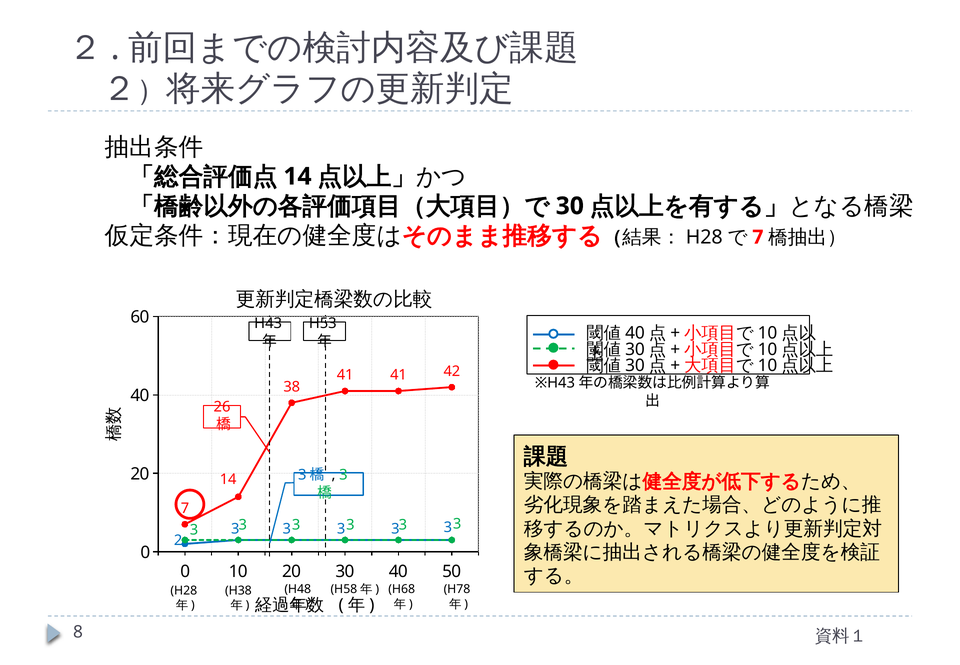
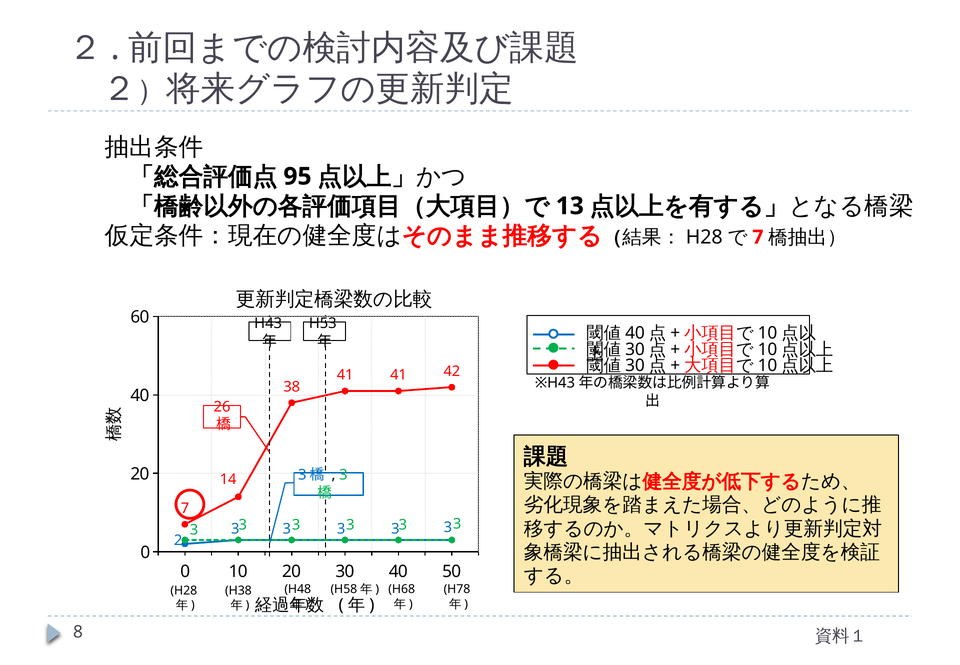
14: 14 -> 95 (297, 176)
30: 30 -> 13 (570, 206)
